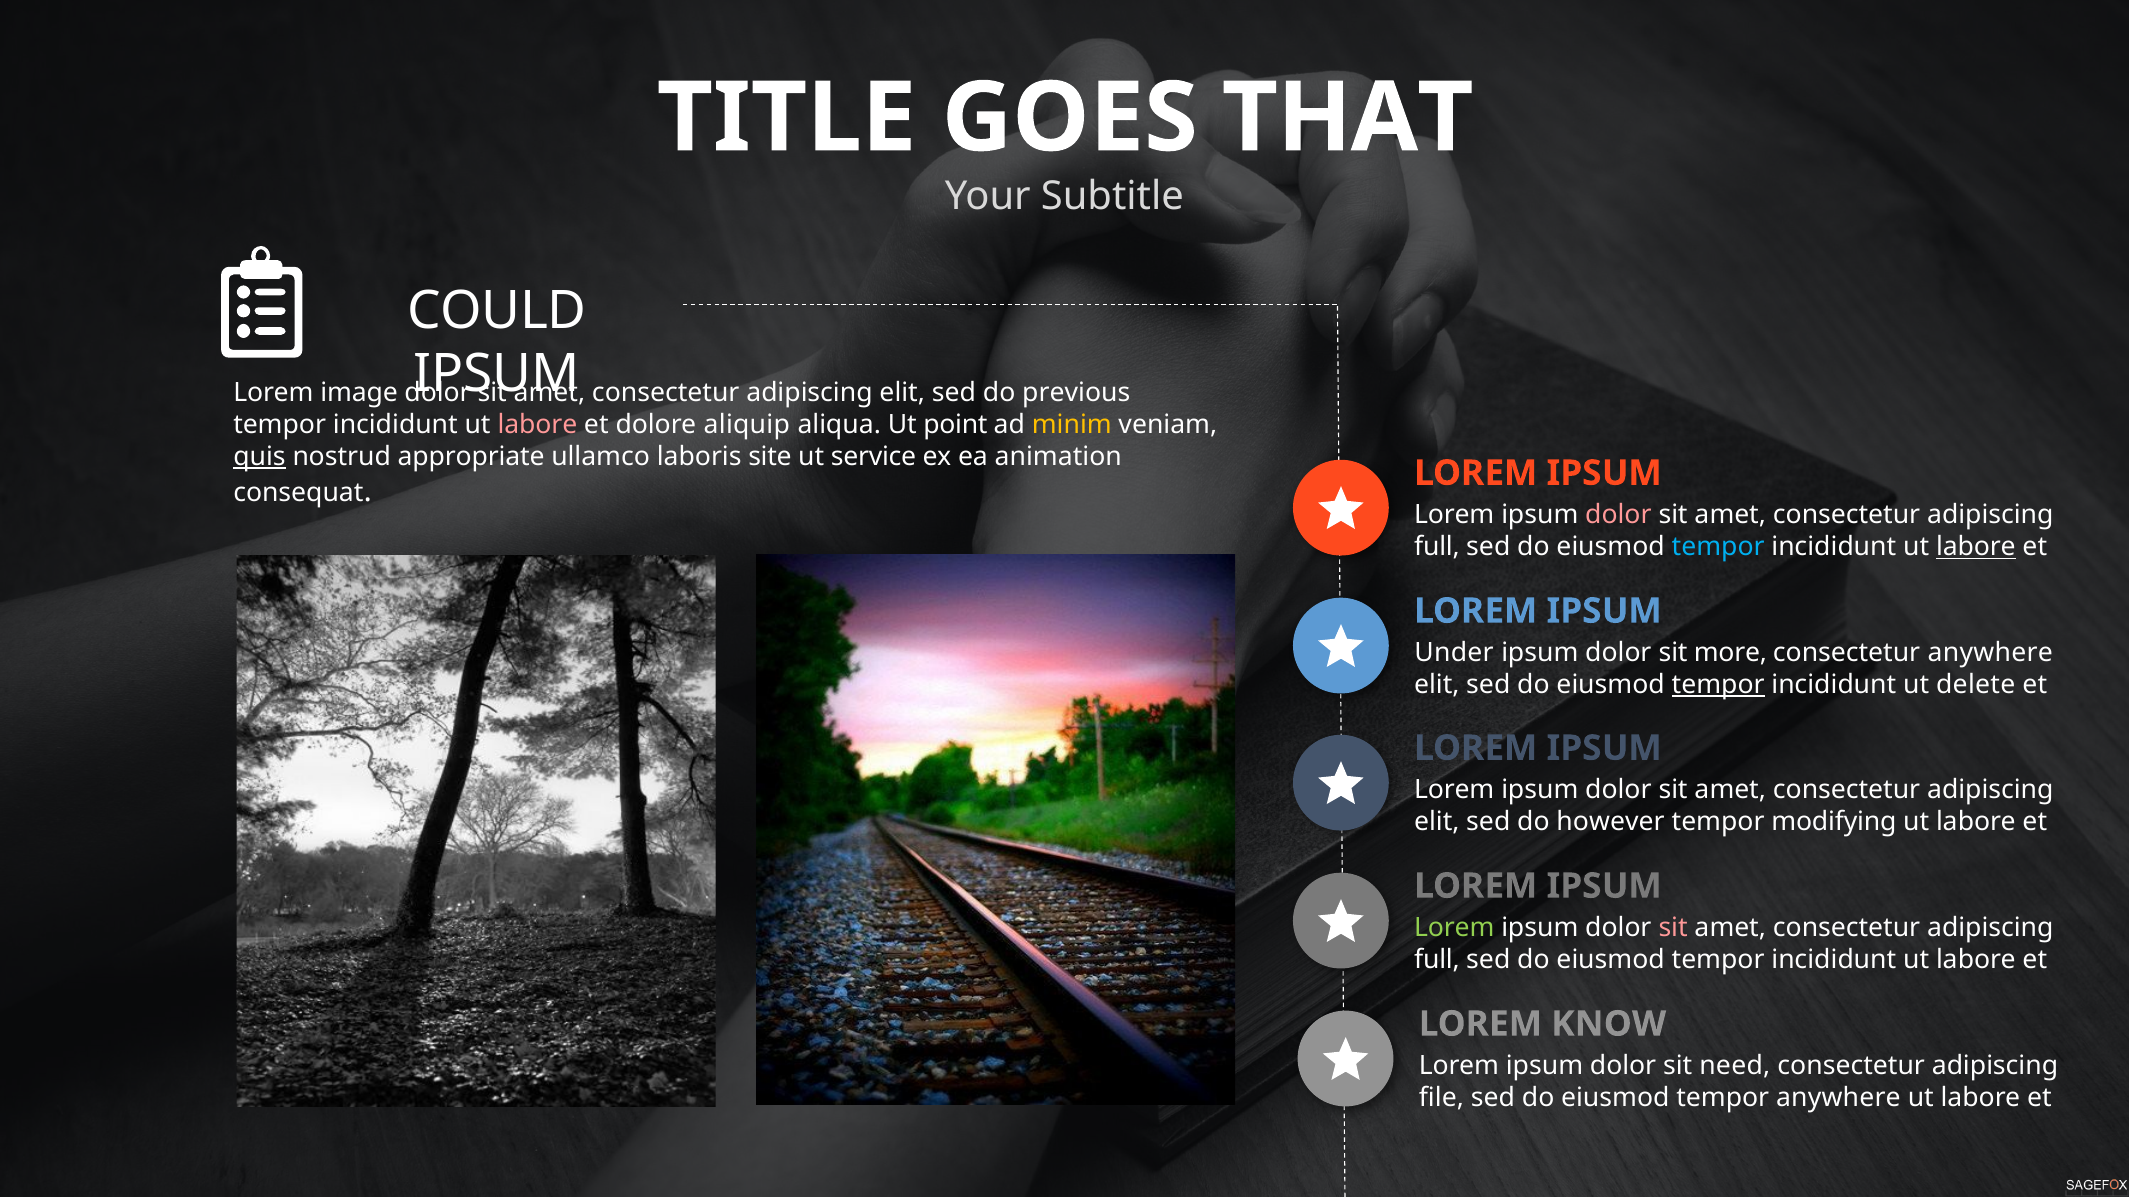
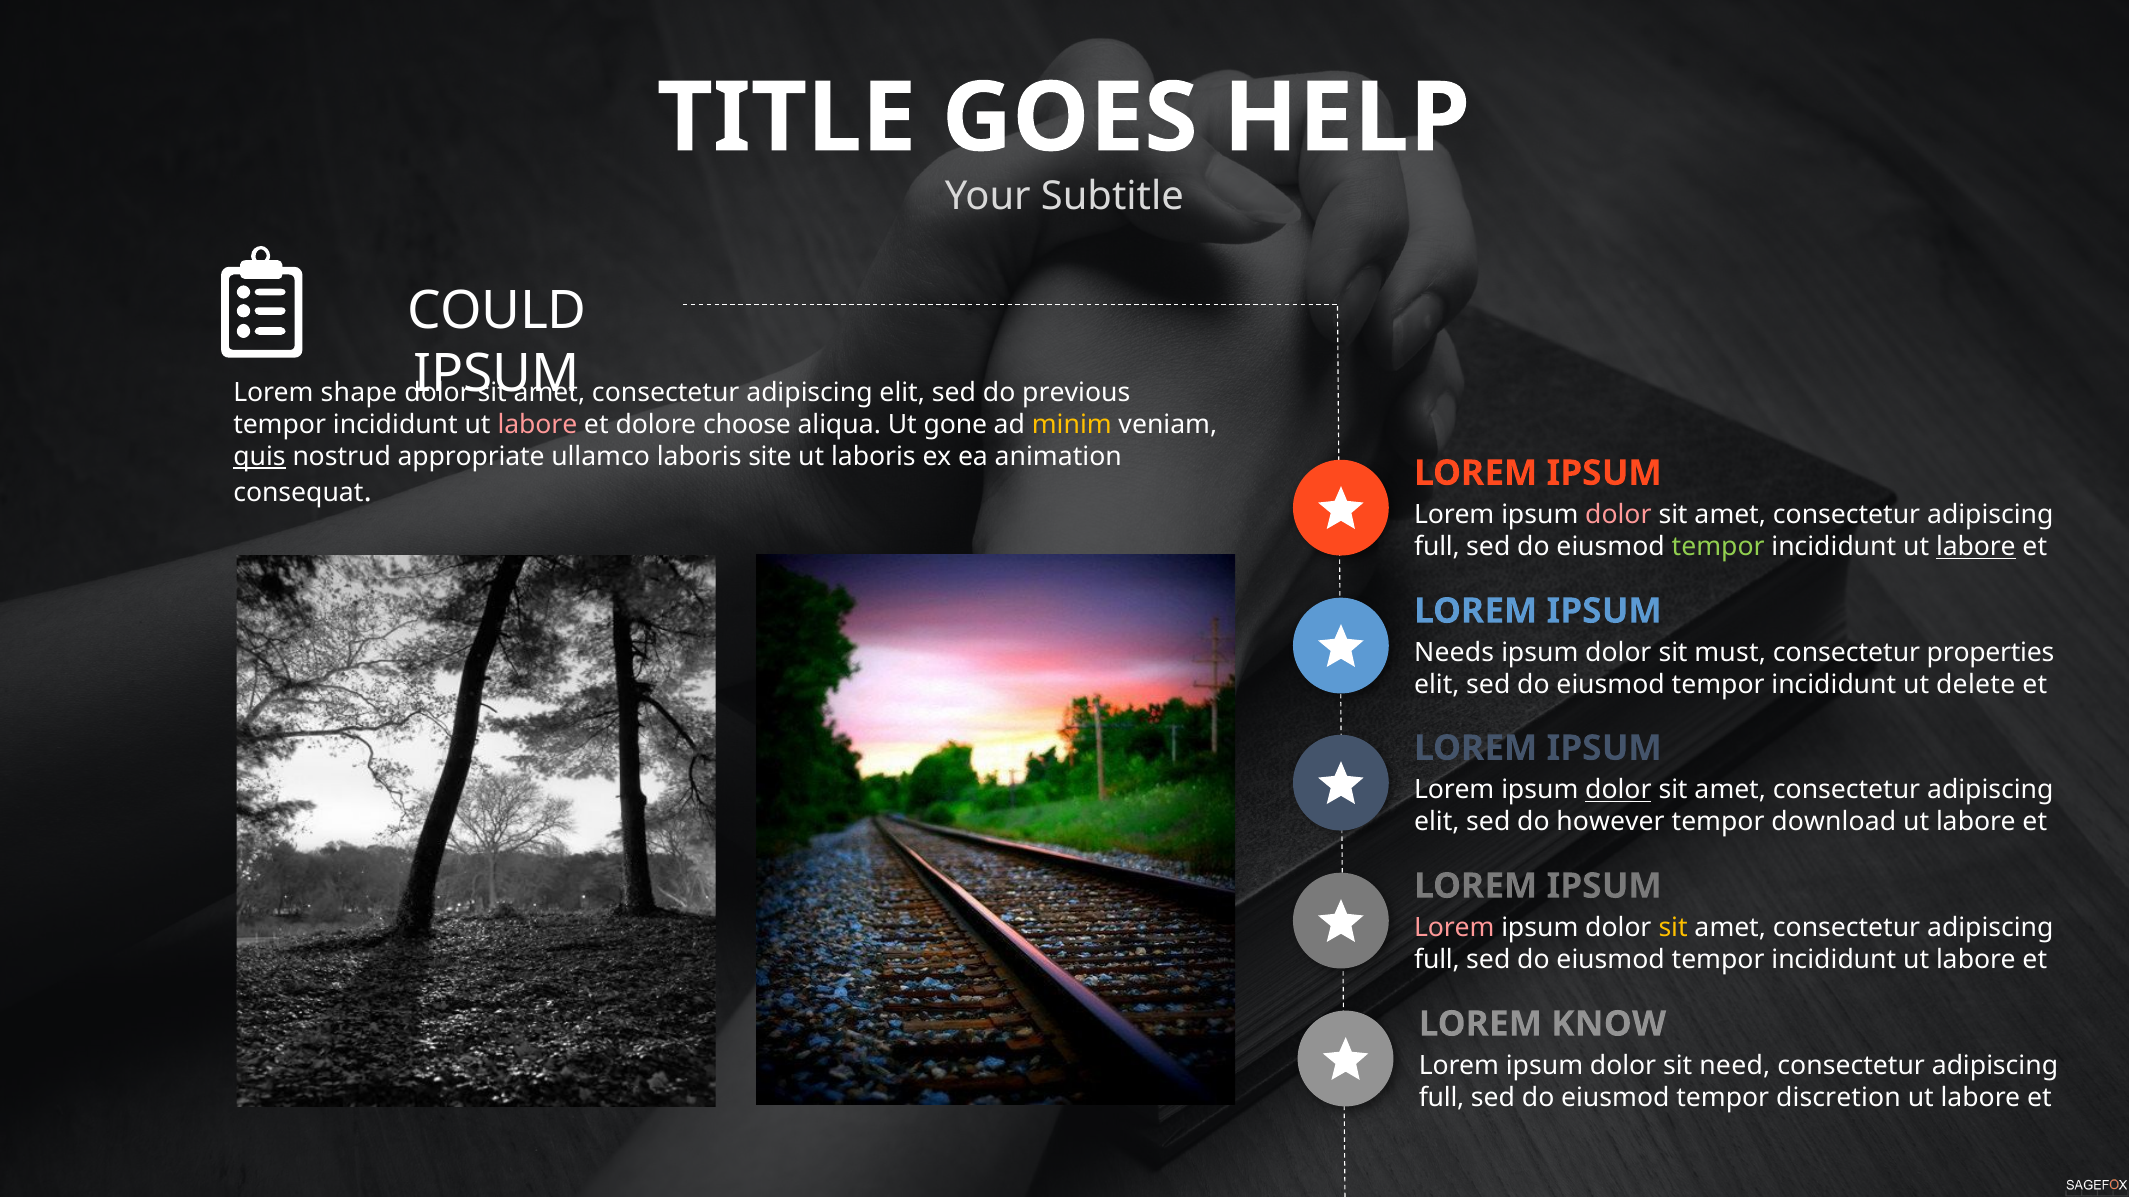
THAT: THAT -> HELP (1347, 118)
image: image -> shape (359, 393)
aliquip: aliquip -> choose (747, 425)
point: point -> gone (955, 425)
ut service: service -> laboris (873, 457)
tempor colour: light blue -> light green (1718, 547)
Under: Under -> Needs (1454, 653)
more: more -> must (1730, 653)
consectetur anywhere: anywhere -> properties (1991, 653)
tempor underline: present -> none (1718, 685)
dolor underline: none -> present (1618, 790)
modifying: modifying -> download (1834, 822)
Lorem colour: light green -> pink (1454, 928)
sit colour: pink -> yellow (1673, 928)
file: file -> full (1442, 1098)
tempor anywhere: anywhere -> discretion (1838, 1098)
